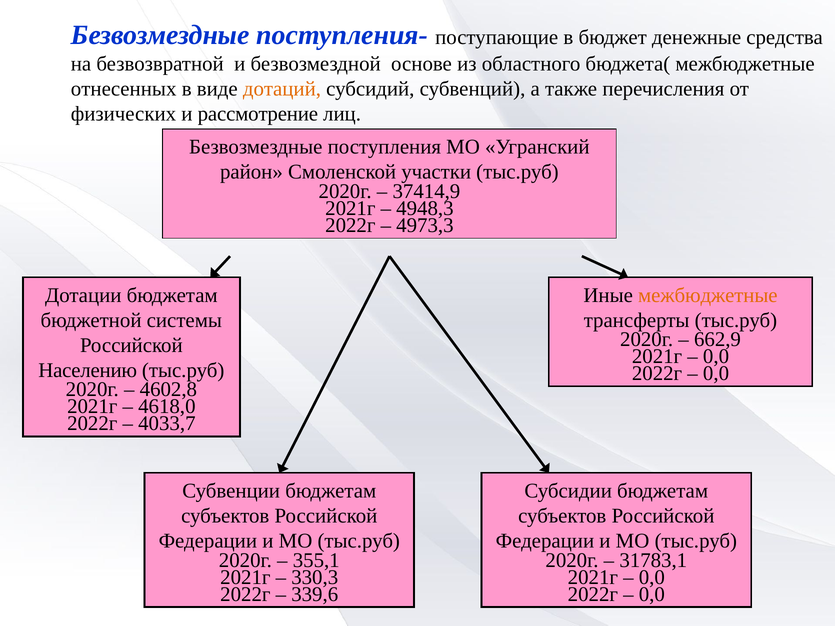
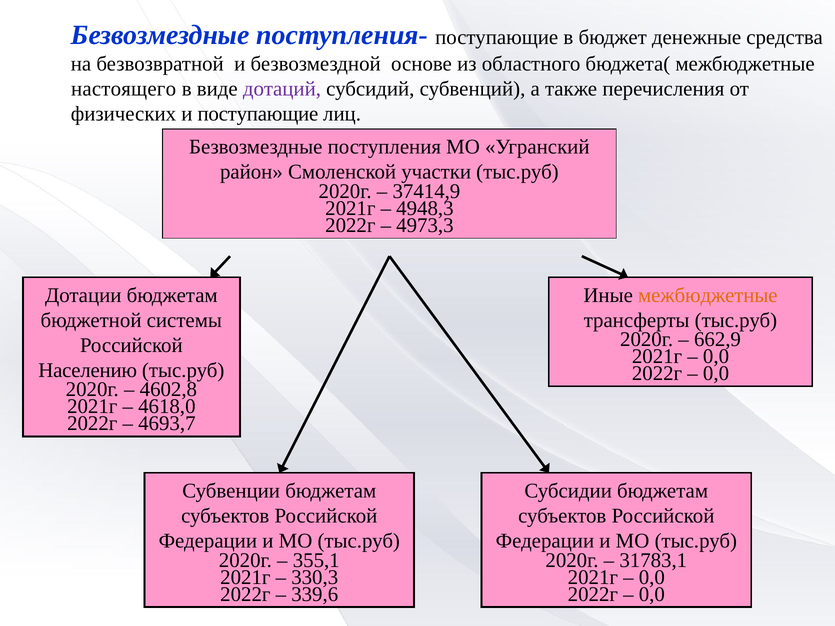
отнесенных: отнесенных -> настоящего (124, 89)
дотаций colour: orange -> purple (282, 89)
и рассмотрение: рассмотрение -> поступающие (258, 114)
4033,7: 4033,7 -> 4693,7 (167, 424)
